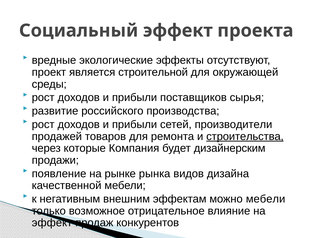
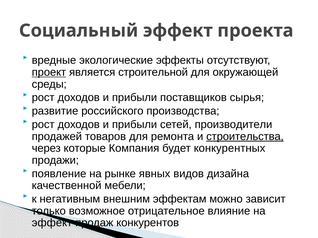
проект underline: none -> present (49, 72)
дизайнерским: дизайнерским -> конкурентных (230, 149)
рынка: рынка -> явных (155, 174)
можно мебели: мебели -> зависит (266, 199)
